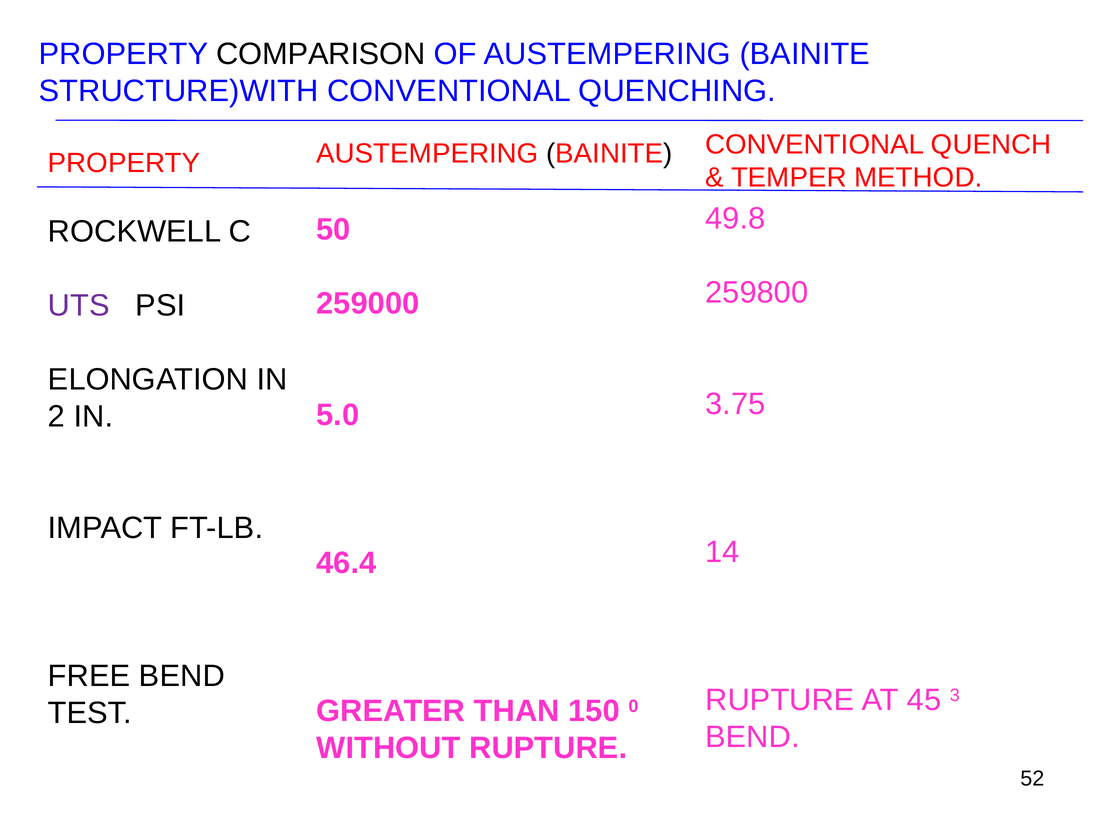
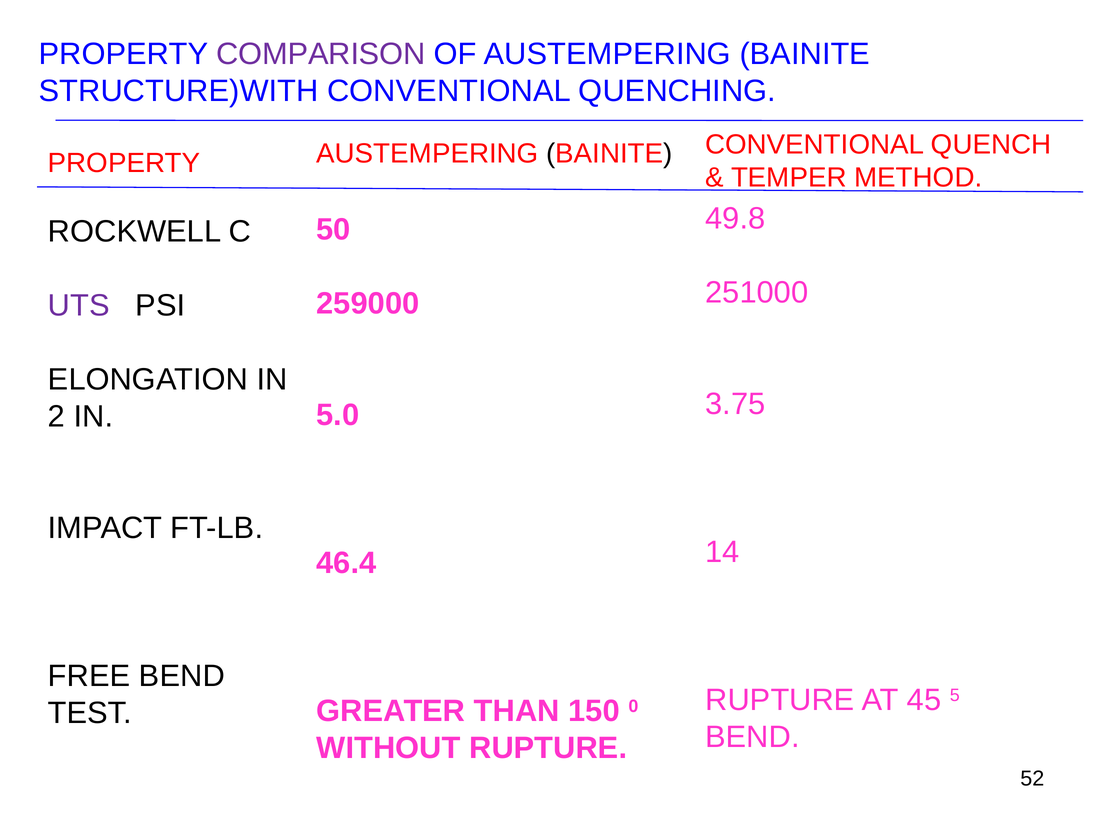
COMPARISON colour: black -> purple (321, 54)
259800: 259800 -> 251000 (757, 293)
3: 3 -> 5 (955, 695)
